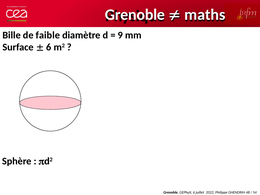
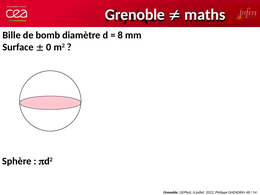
faible: faible -> bomb (48, 35)
9: 9 -> 8 (120, 35)
6: 6 -> 0 (49, 47)
